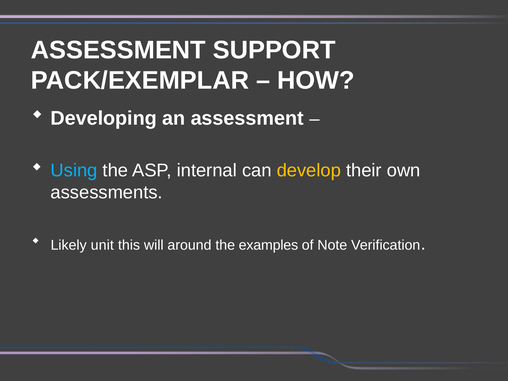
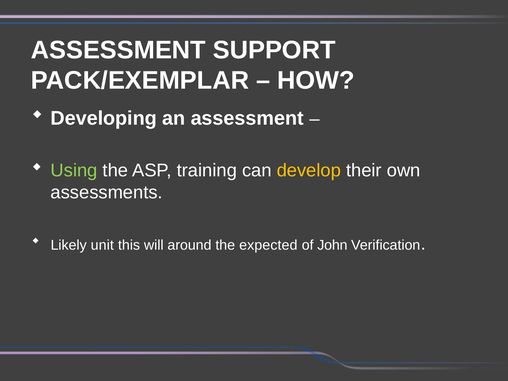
Using colour: light blue -> light green (74, 170)
internal: internal -> training (207, 170)
examples: examples -> expected (268, 245)
Note: Note -> John (332, 245)
